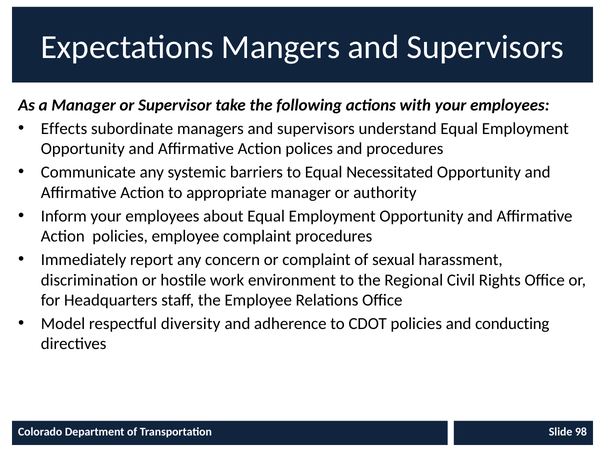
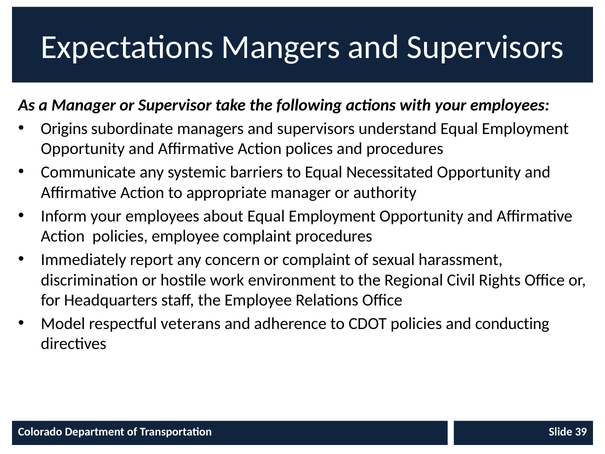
Effects: Effects -> Origins (64, 129)
diversity: diversity -> veterans (191, 324)
98: 98 -> 39 (581, 431)
